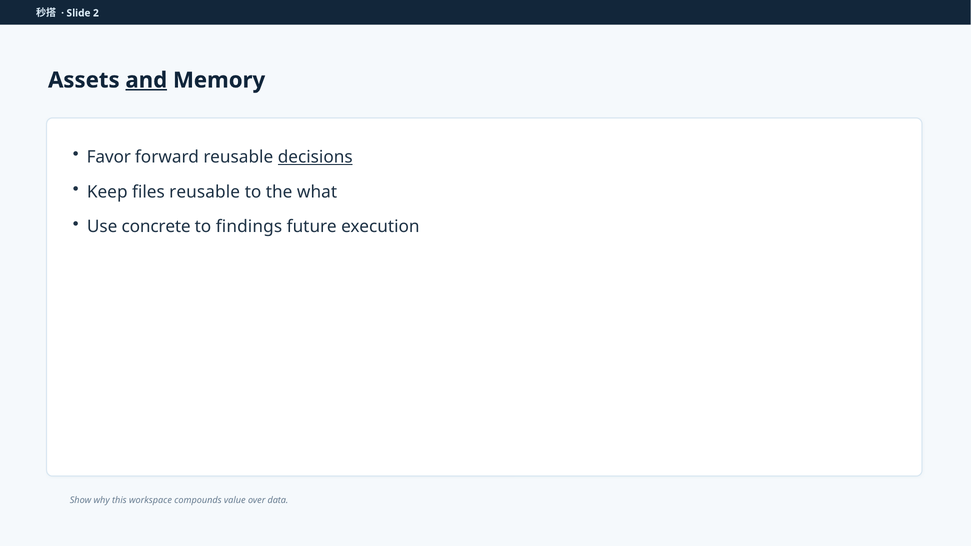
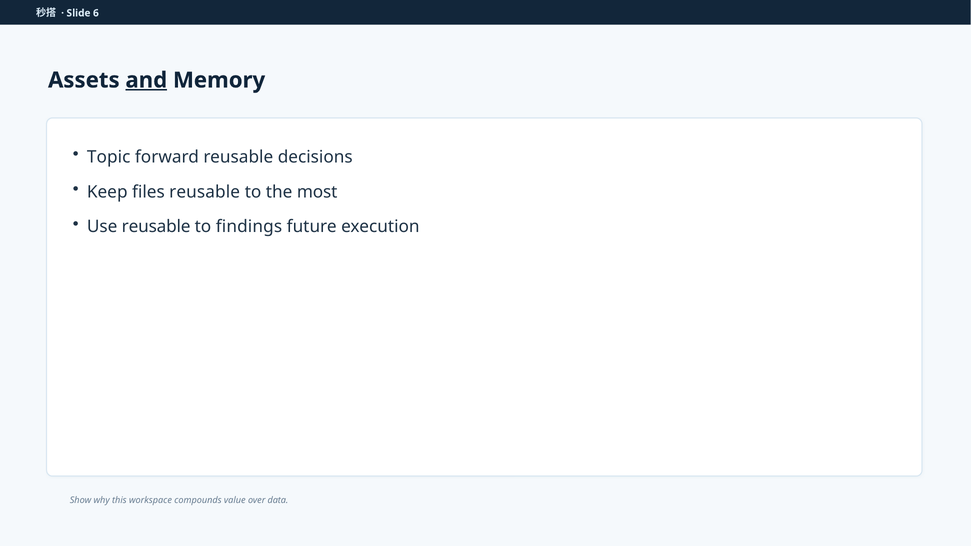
2: 2 -> 6 (96, 13)
Favor: Favor -> Topic (109, 157)
decisions underline: present -> none (315, 157)
what: what -> most (317, 192)
Use concrete: concrete -> reusable (156, 227)
